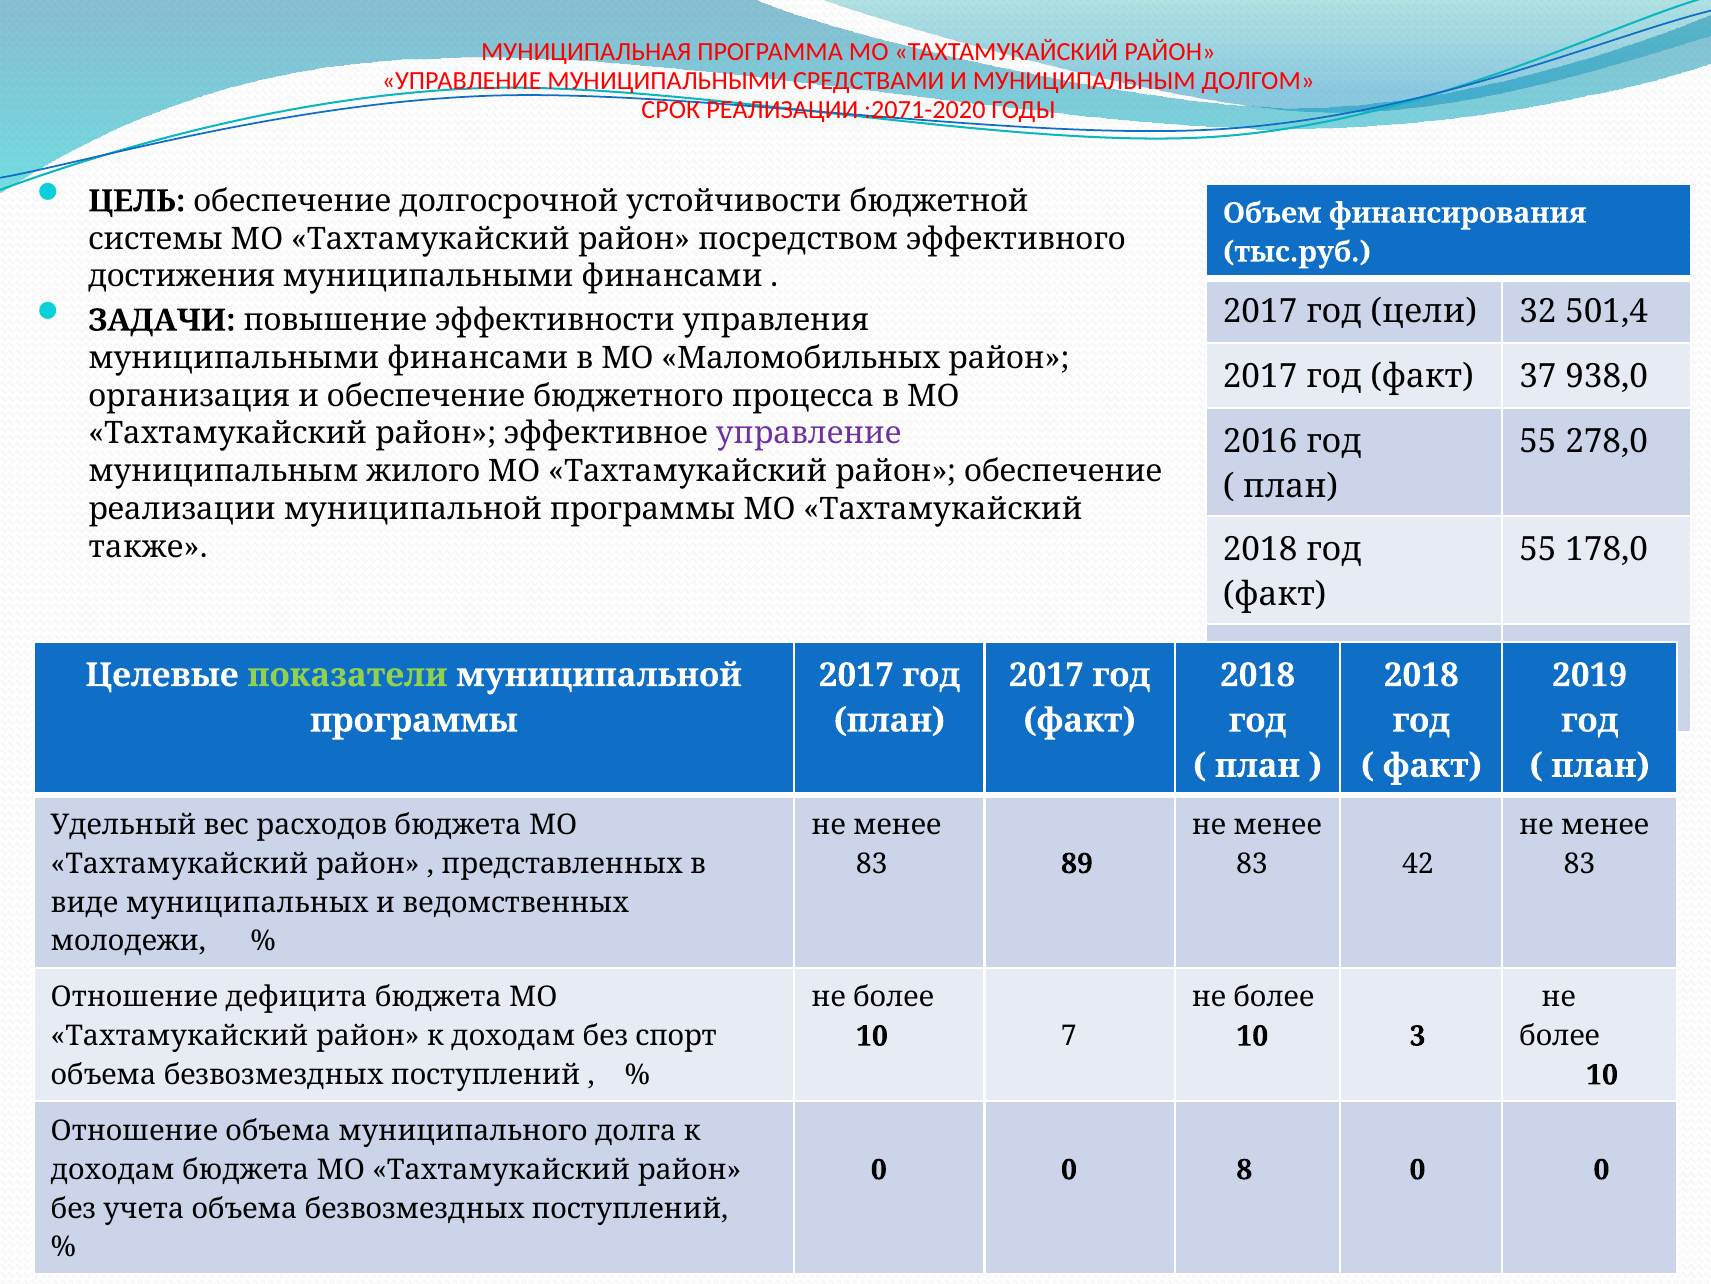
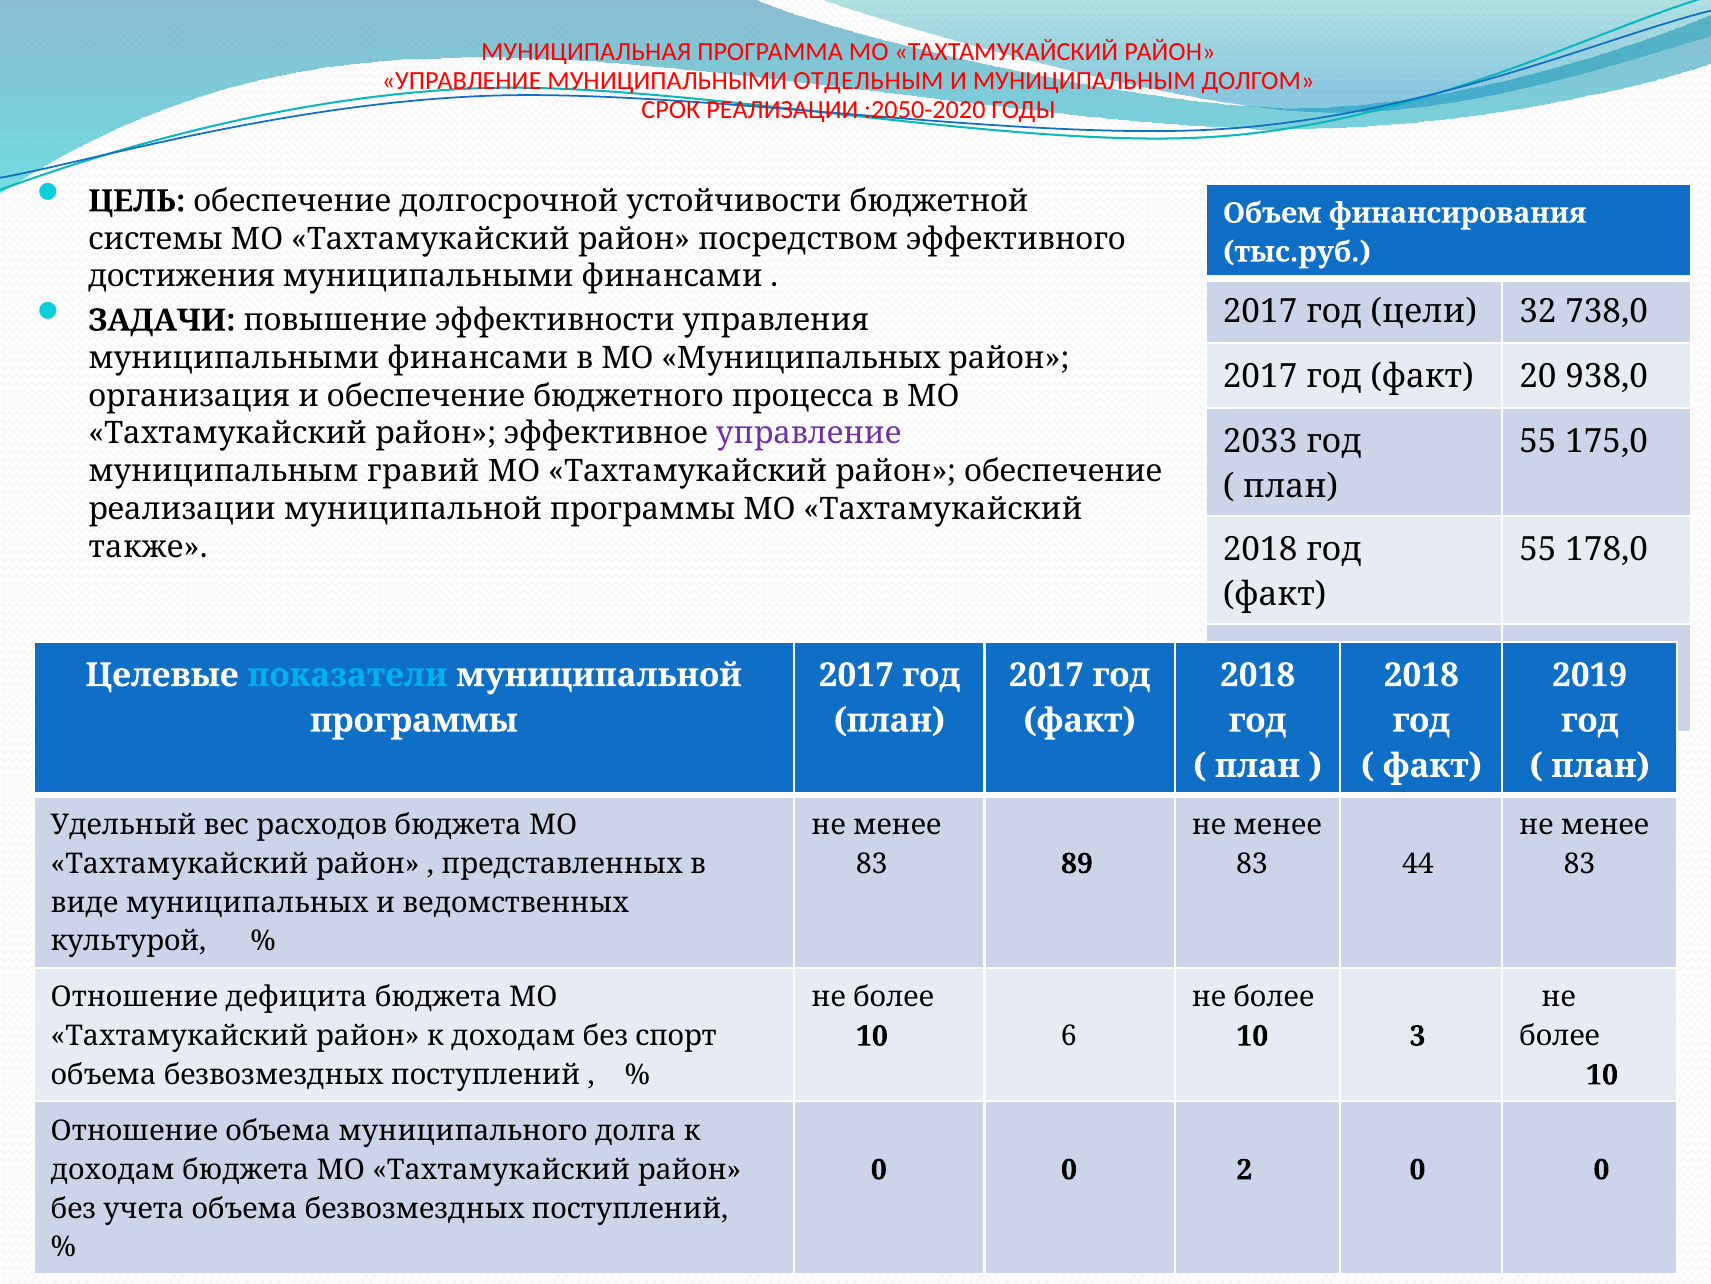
СРЕДСТВАМИ: СРЕДСТВАМИ -> ОТДЕЛЬНЫМ (869, 81)
:2071-2020: :2071-2020 -> :2050-2020 (925, 110)
501,4: 501,4 -> 738,0 (1607, 311)
МО Маломобильных: Маломобильных -> Муниципальных (801, 358)
37: 37 -> 20 (1538, 376)
2016: 2016 -> 2033 (1260, 441)
278,0: 278,0 -> 175,0 (1607, 441)
жилого: жилого -> гравий (423, 471)
показатели colour: light green -> light blue (347, 675)
42: 42 -> 44 (1418, 863)
молодежи: молодежи -> культурой (128, 941)
7: 7 -> 6 (1069, 1036)
8: 8 -> 2 (1244, 1169)
